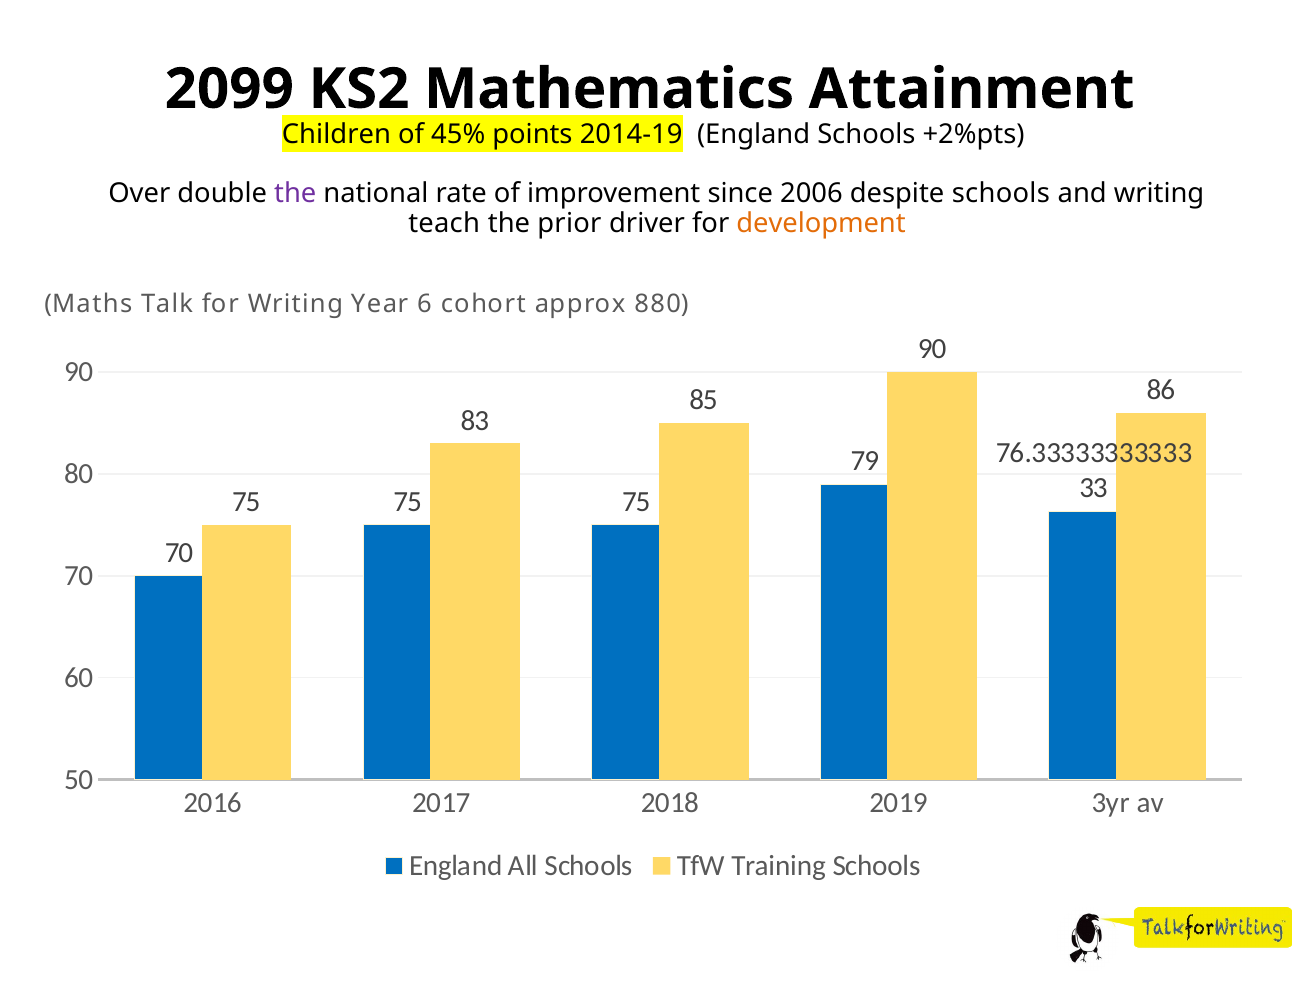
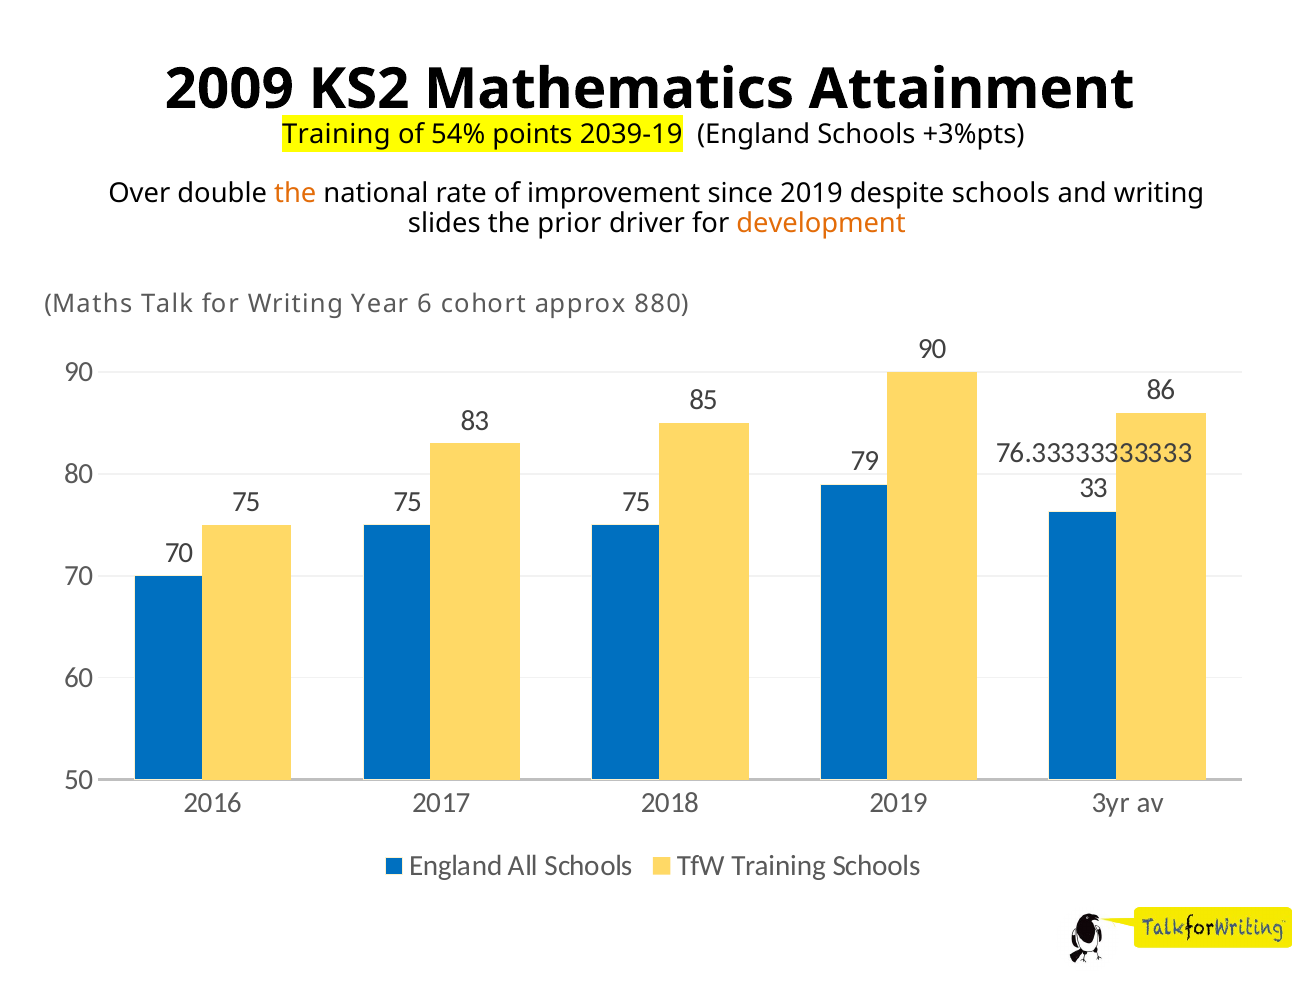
2099: 2099 -> 2009 (229, 89)
Children: Children -> Training (336, 135)
45%: 45% -> 54% (458, 135)
2014-19: 2014-19 -> 2039-19 (631, 135)
+2%pts: +2%pts -> +3%pts (974, 135)
the colour: purple -> orange (295, 194)
since 2006: 2006 -> 2019 (811, 194)
teach: teach -> slides (444, 223)
